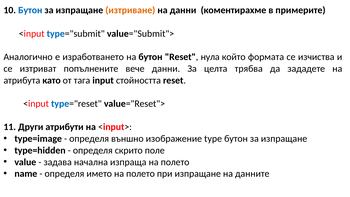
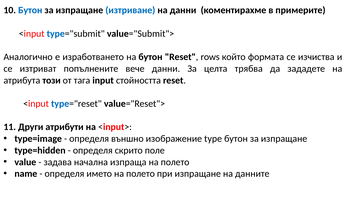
изтриване colour: orange -> blue (130, 10)
нула: нула -> rows (210, 57)
като: като -> този (52, 80)
